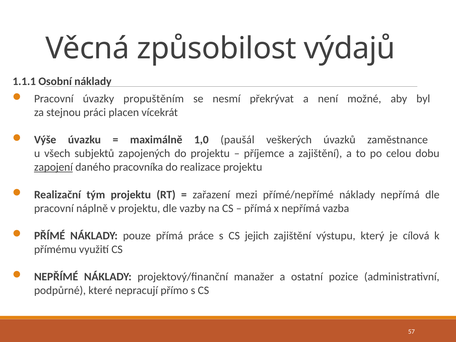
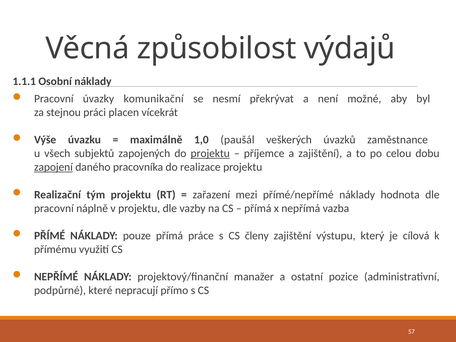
propuštěním: propuštěním -> komunikační (154, 99)
projektu underline: none -> present (210, 154)
náklady nepřímá: nepřímá -> hodnota (400, 195)
jejich: jejich -> členy (257, 236)
